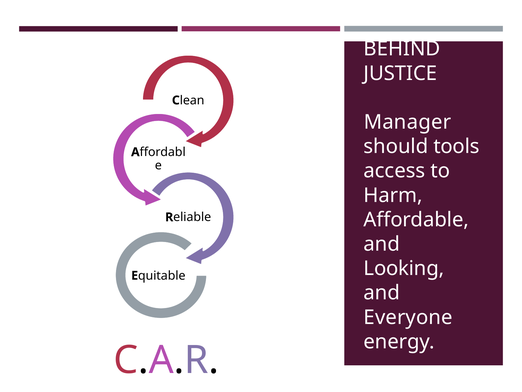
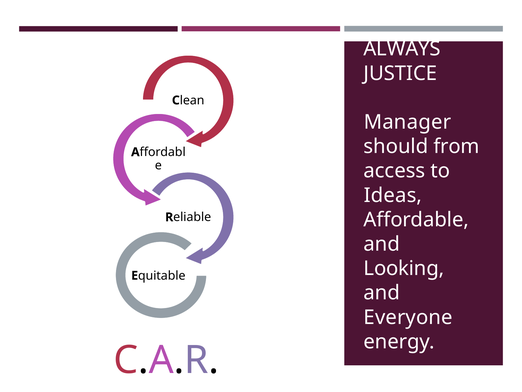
BEHIND: BEHIND -> ALWAYS (402, 49)
tools: tools -> from (456, 146)
Harm: Harm -> Ideas (393, 195)
